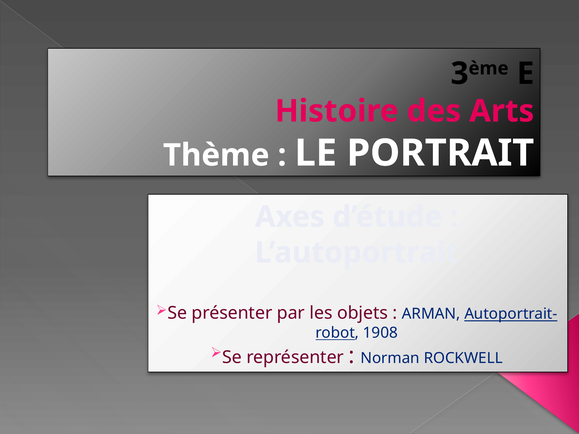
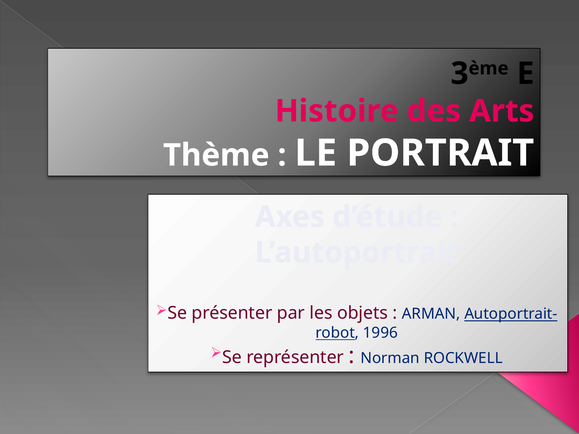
1908: 1908 -> 1996 (380, 333)
